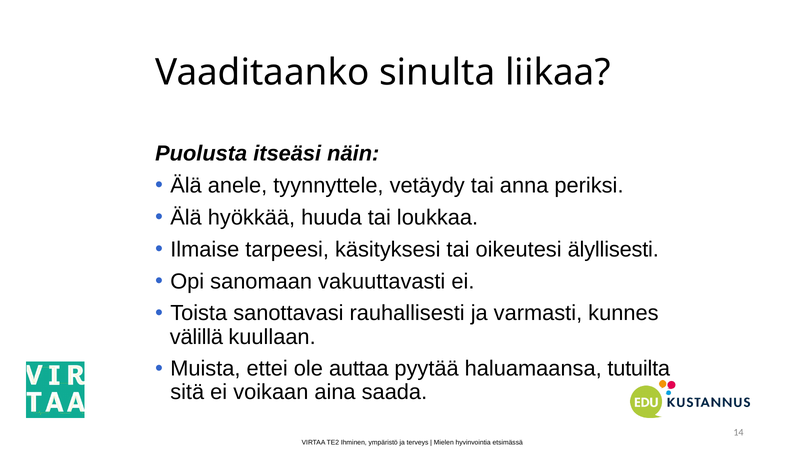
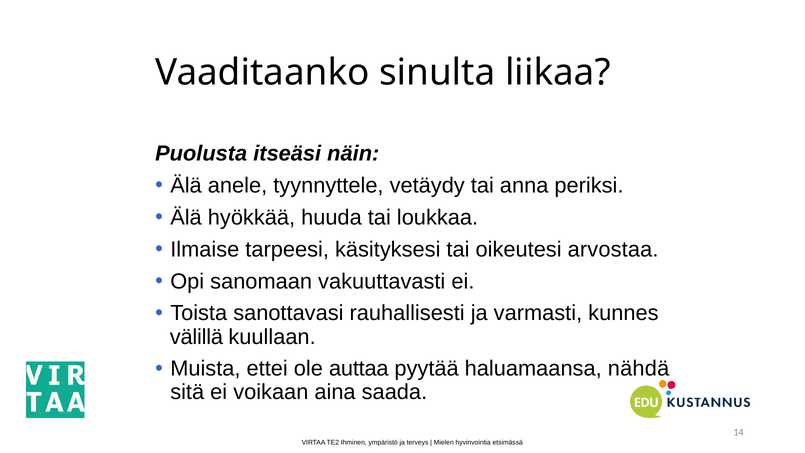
älyllisesti: älyllisesti -> arvostaa (613, 249)
tutuilta: tutuilta -> nähdä (639, 369)
